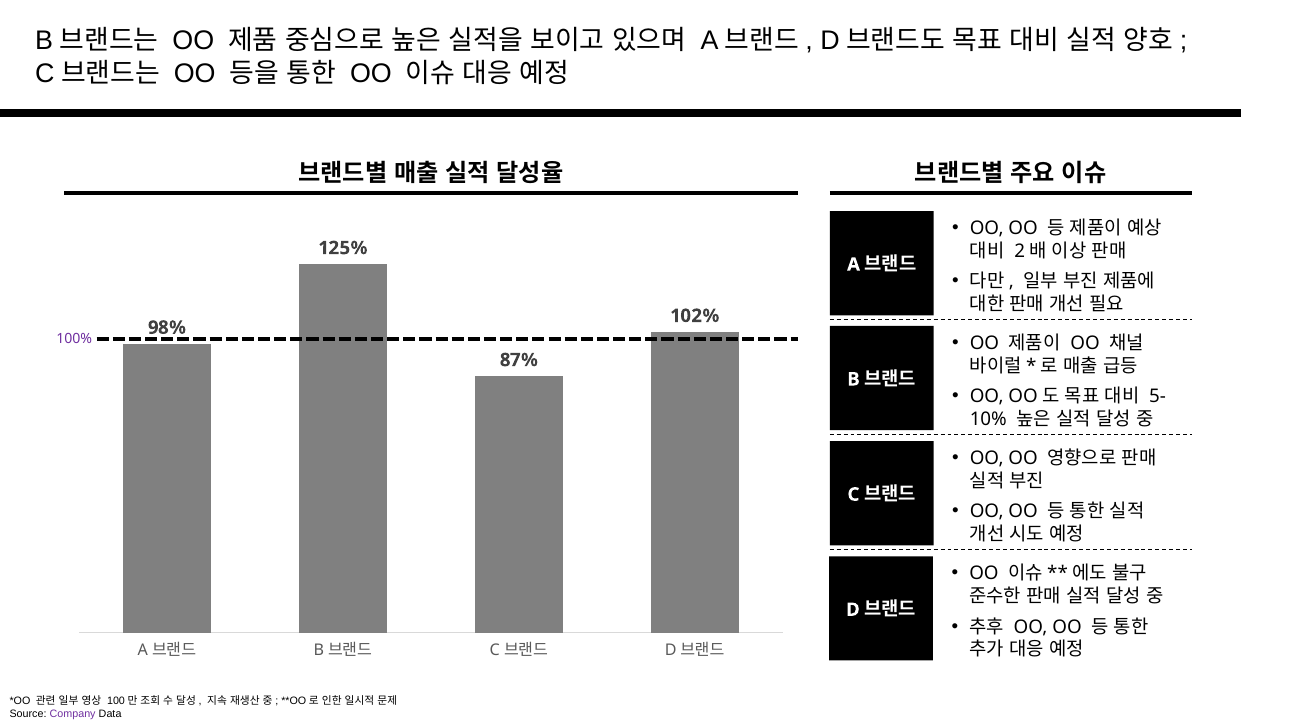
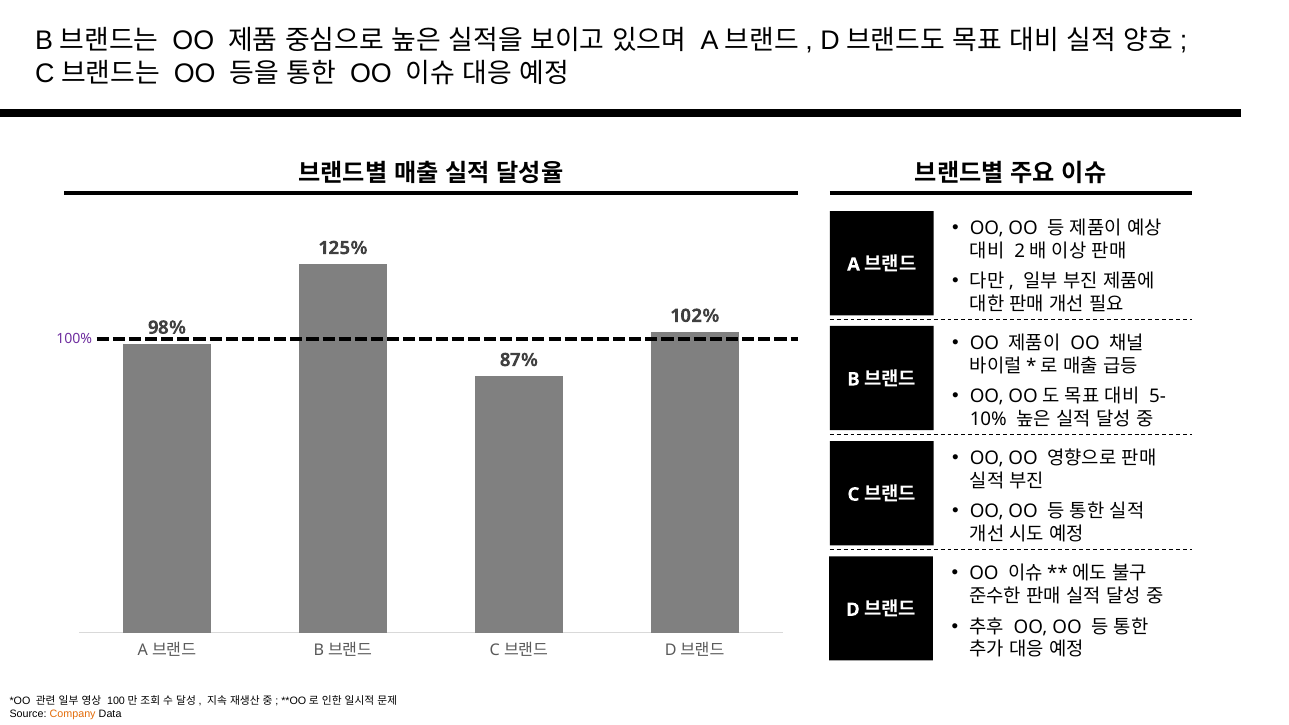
Company colour: purple -> orange (73, 714)
